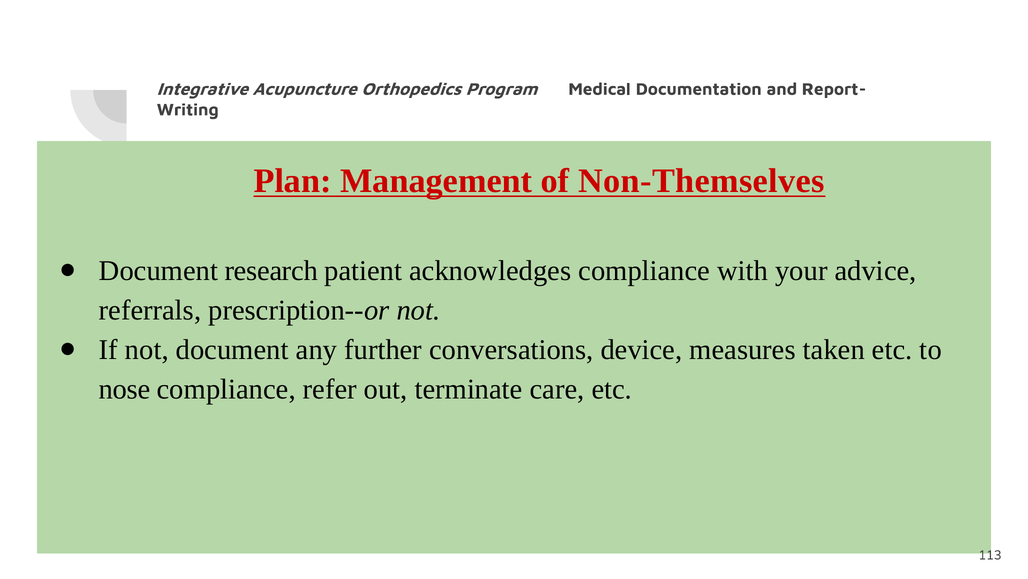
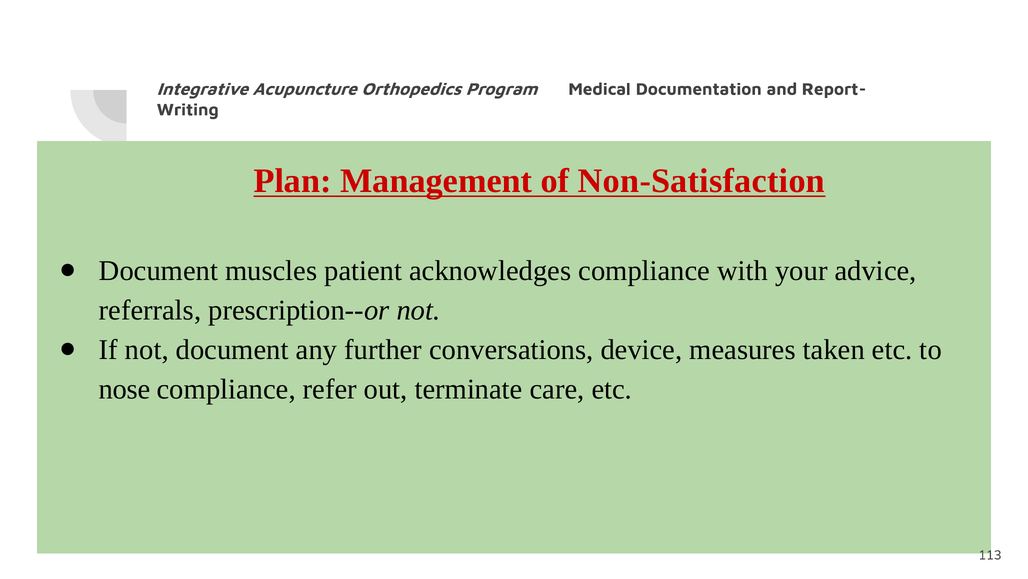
Non-Themselves: Non-Themselves -> Non-Satisfaction (701, 181)
research: research -> muscles (271, 271)
